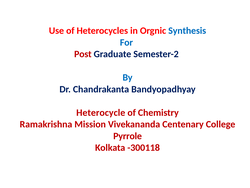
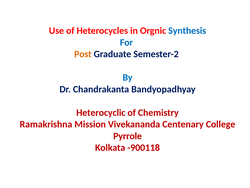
Post colour: red -> orange (83, 54)
Heterocycle: Heterocycle -> Heterocyclic (101, 112)
-300118: -300118 -> -900118 (144, 147)
